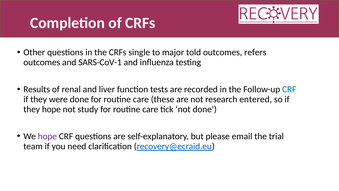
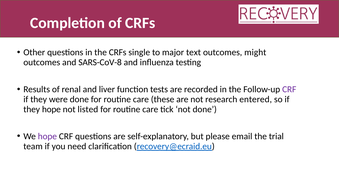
told: told -> text (194, 52)
refers: refers -> might (255, 52)
SARS-CoV-1: SARS-CoV-1 -> SARS-CoV-8 (100, 62)
CRF colour: blue -> purple (289, 89)
study: study -> listed (88, 109)
